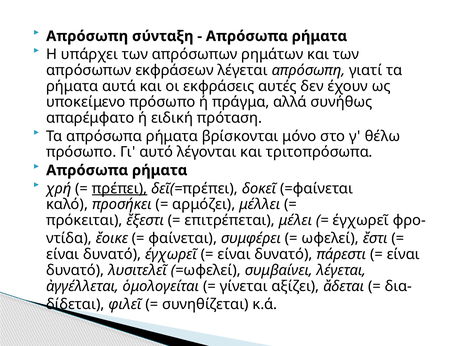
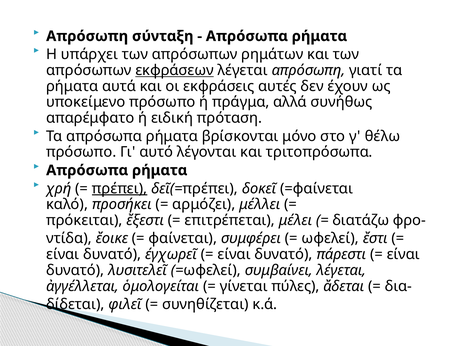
εκφράσεων underline: none -> present (175, 70)
έγχωρεῖ: έγχωρεῖ -> διατάζω (361, 221)
αξίζει: αξίζει -> πύλες (295, 287)
